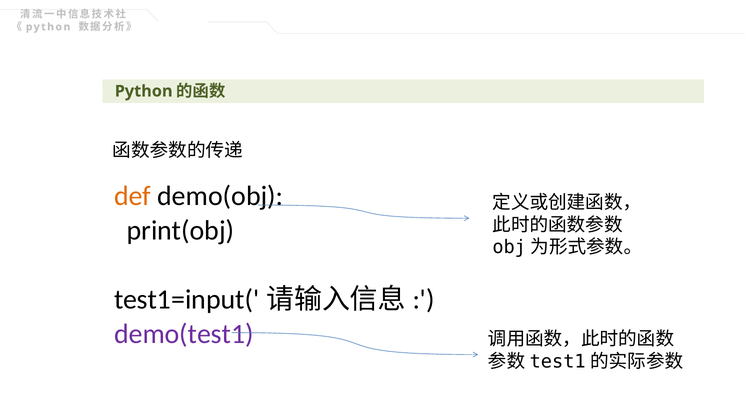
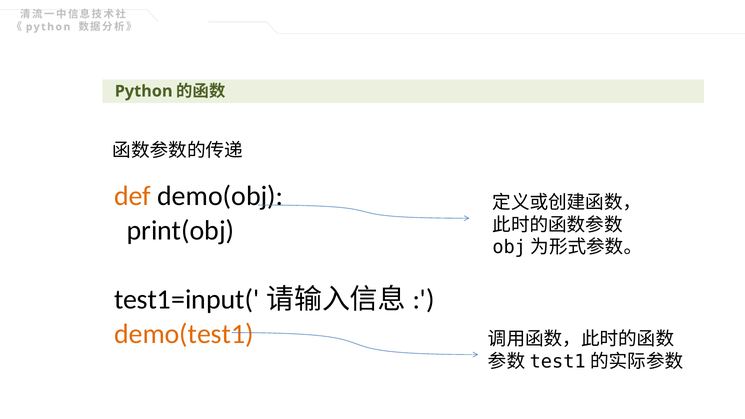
demo(test1 colour: purple -> orange (184, 334)
